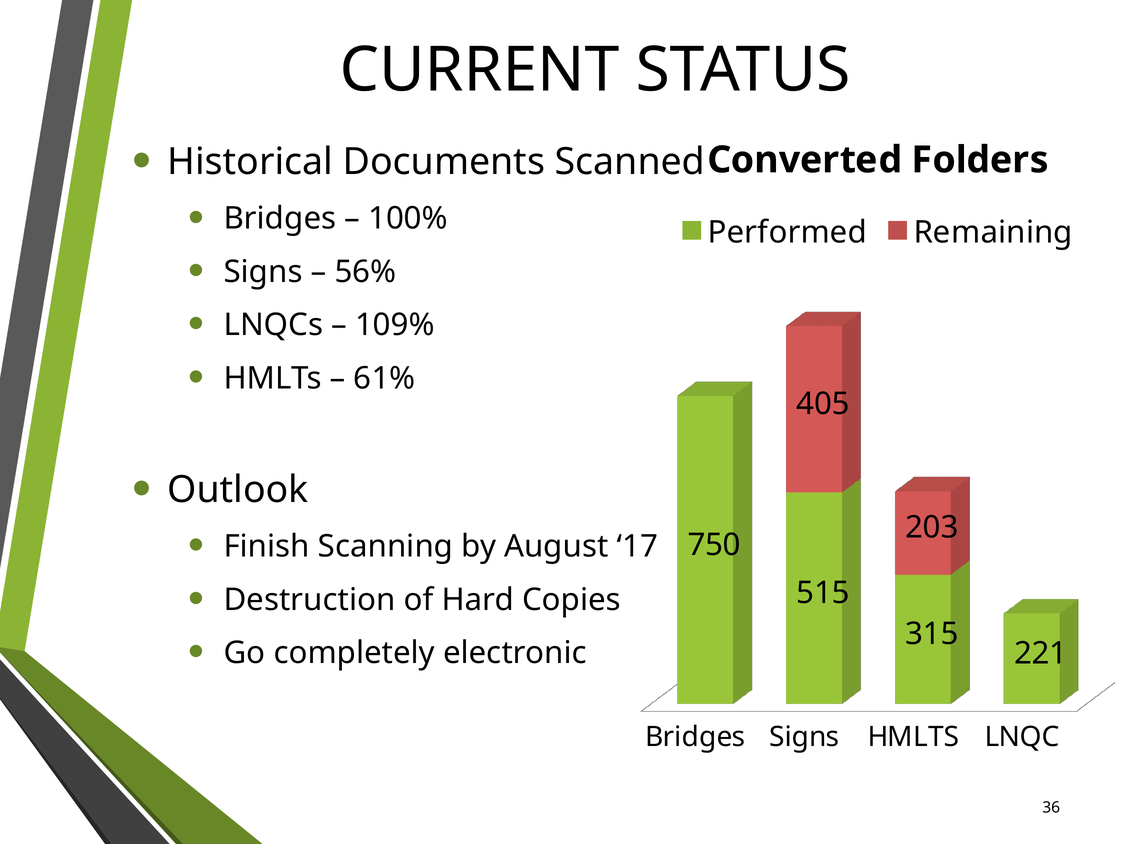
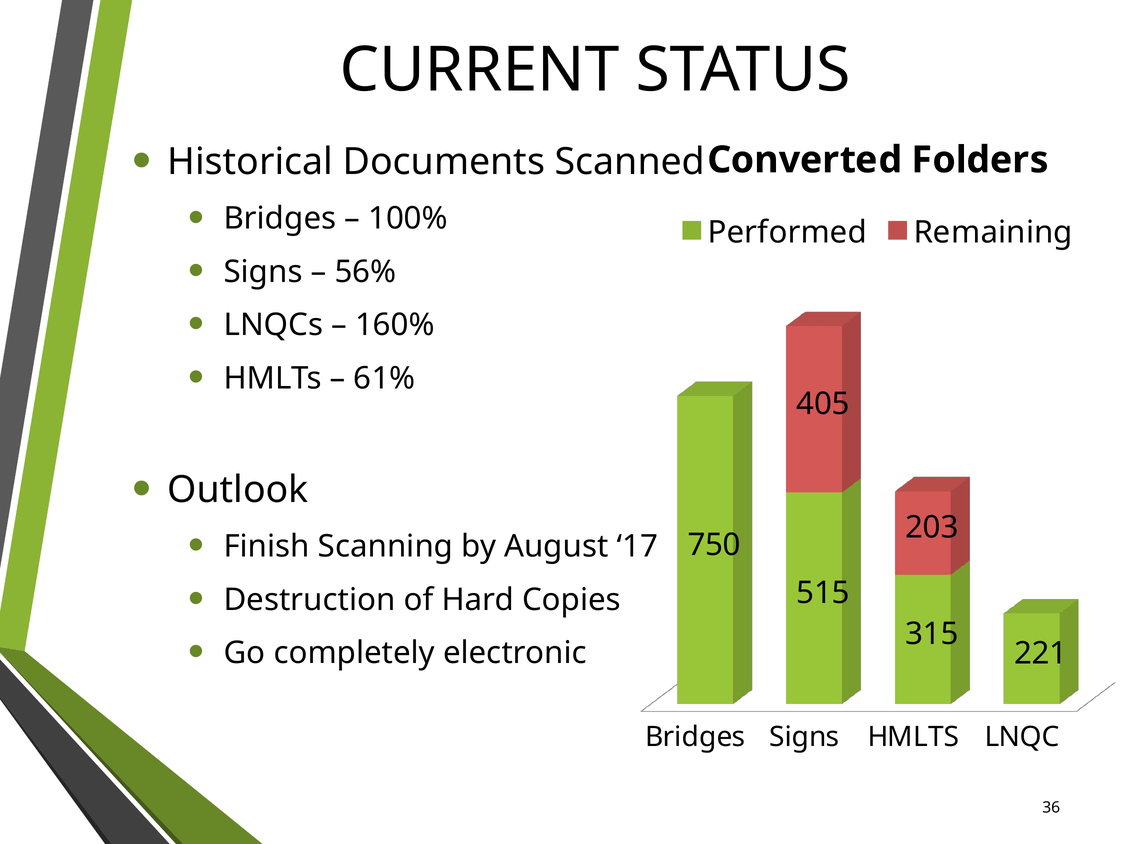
109%: 109% -> 160% (395, 325)
